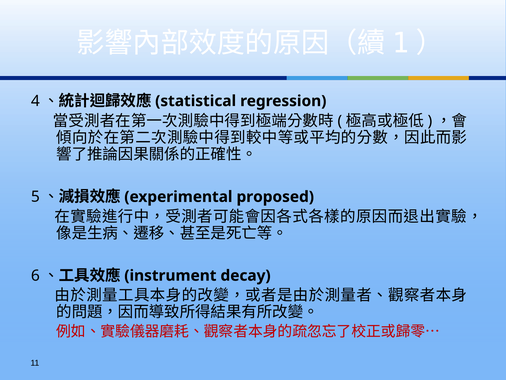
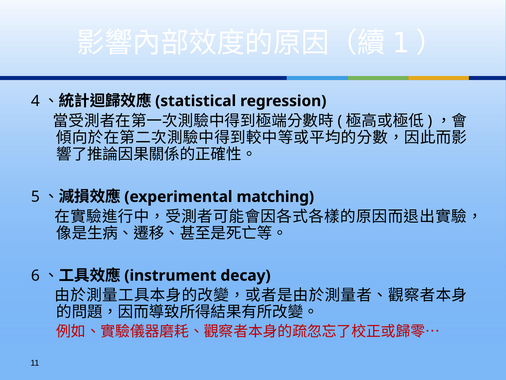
proposed: proposed -> matching (275, 197)
